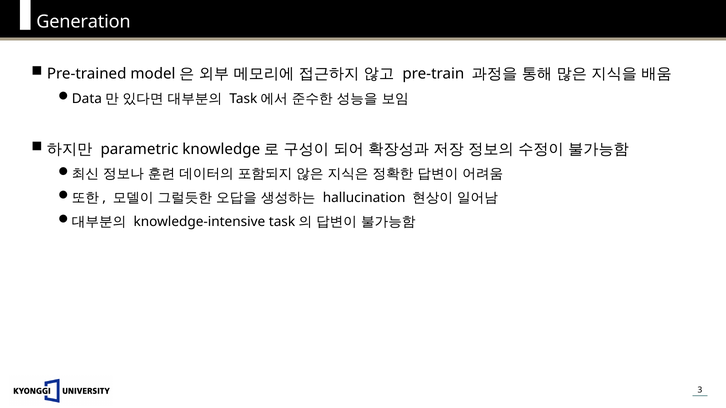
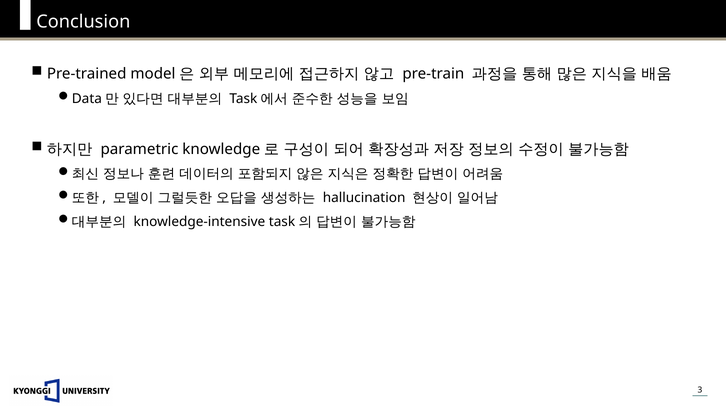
Generation: Generation -> Conclusion (83, 22)
